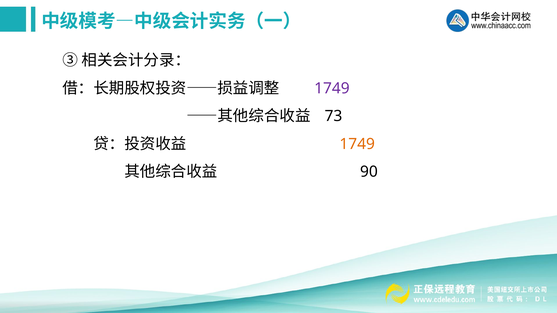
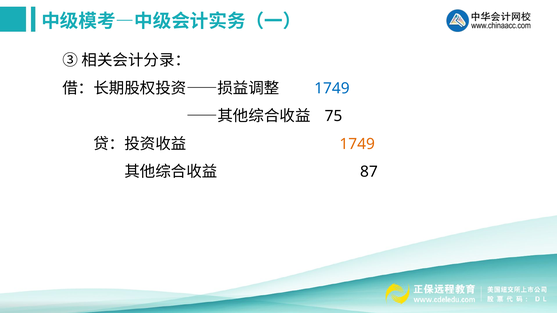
1749 colour: purple -> blue (332, 88)
73: 73 -> 75 (333, 116)
90: 90 -> 87 (369, 172)
